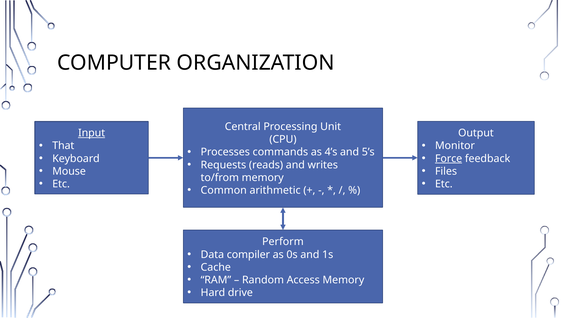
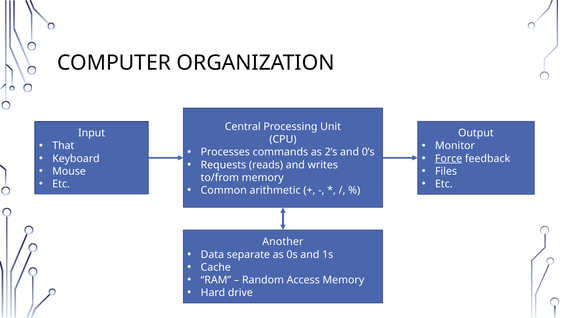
Input underline: present -> none (92, 133)
4’s: 4’s -> 2’s (331, 152)
5’s: 5’s -> 0’s (368, 152)
Perform: Perform -> Another (283, 242)
compiler: compiler -> separate (248, 255)
